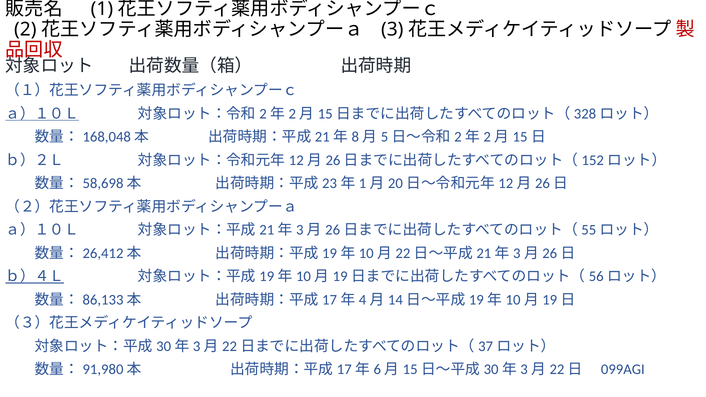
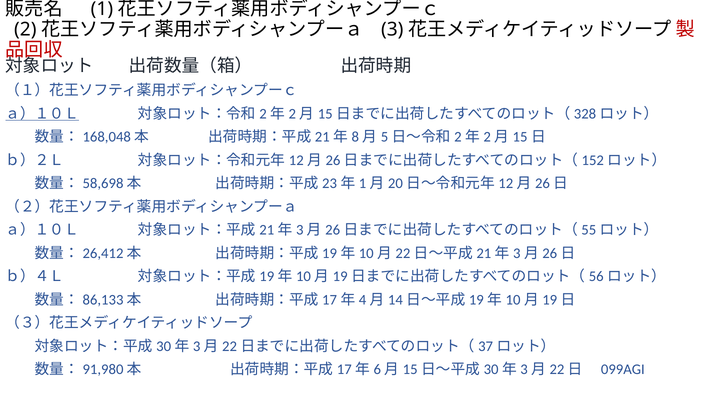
ｂ）４Ｌ underline: present -> none (35, 277)
